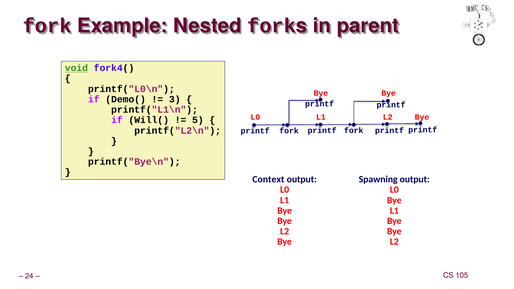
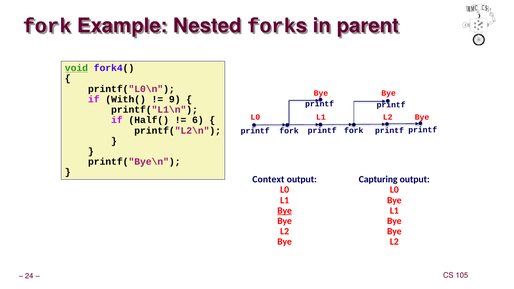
Demo(: Demo( -> With( (126, 99)
3: 3 -> 9 (175, 99)
Will(: Will( -> Half( (149, 120)
5: 5 -> 6 (198, 120)
Spawning: Spawning -> Capturing (378, 179)
Bye underline: none -> present (285, 211)
